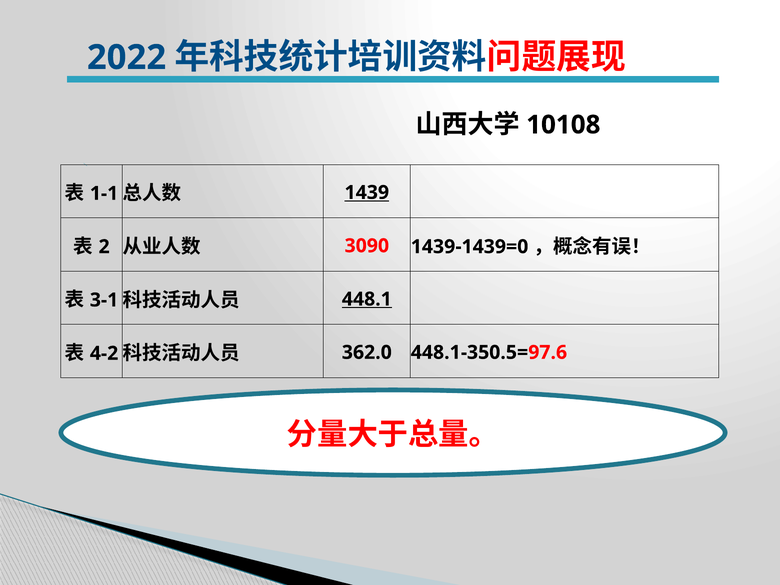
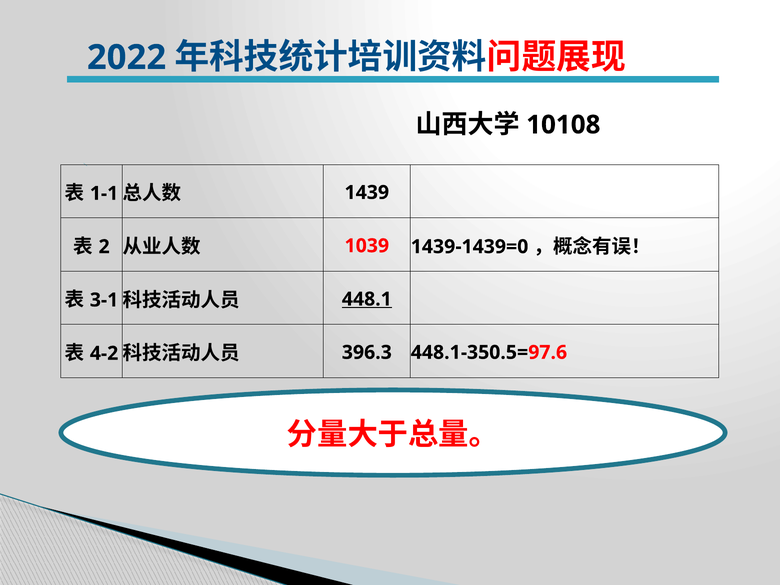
1439 underline: present -> none (367, 192)
3090: 3090 -> 1039 (367, 246)
362.0: 362.0 -> 396.3 (367, 352)
